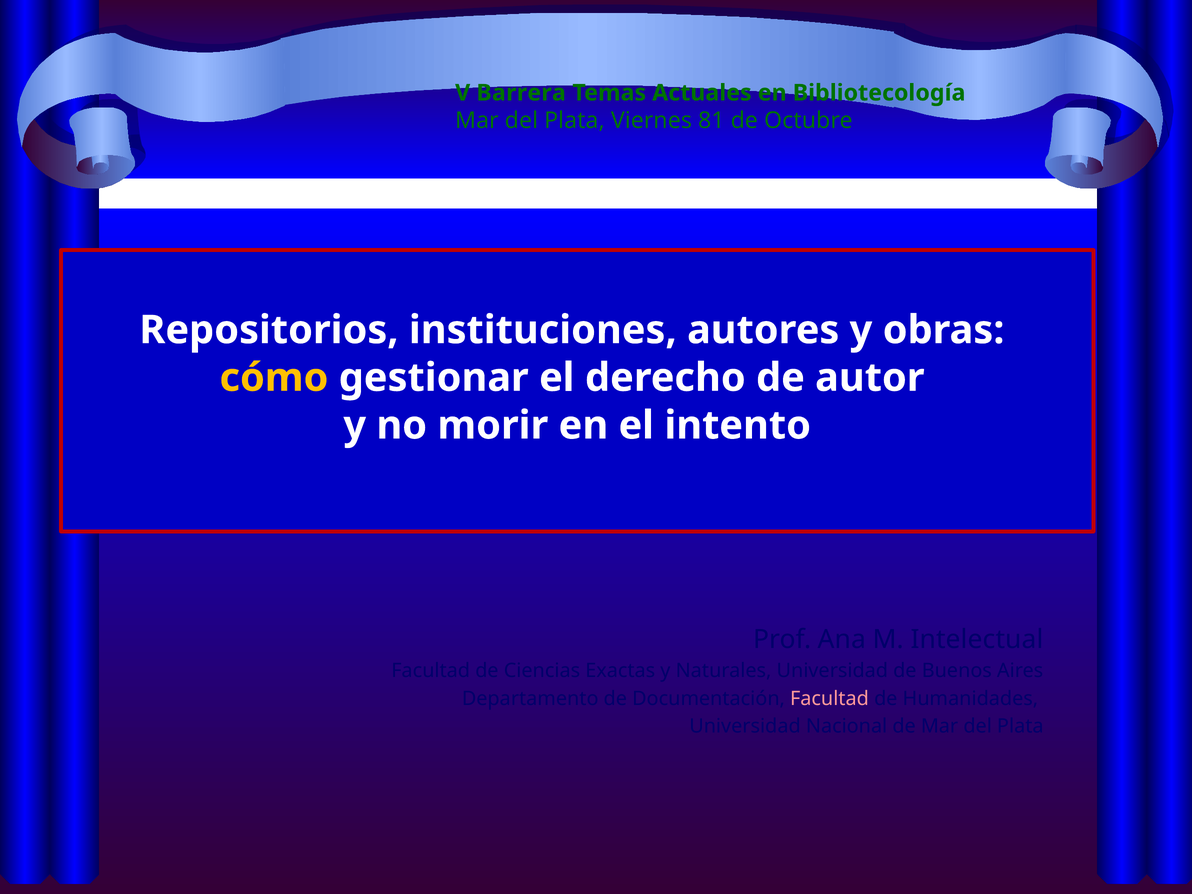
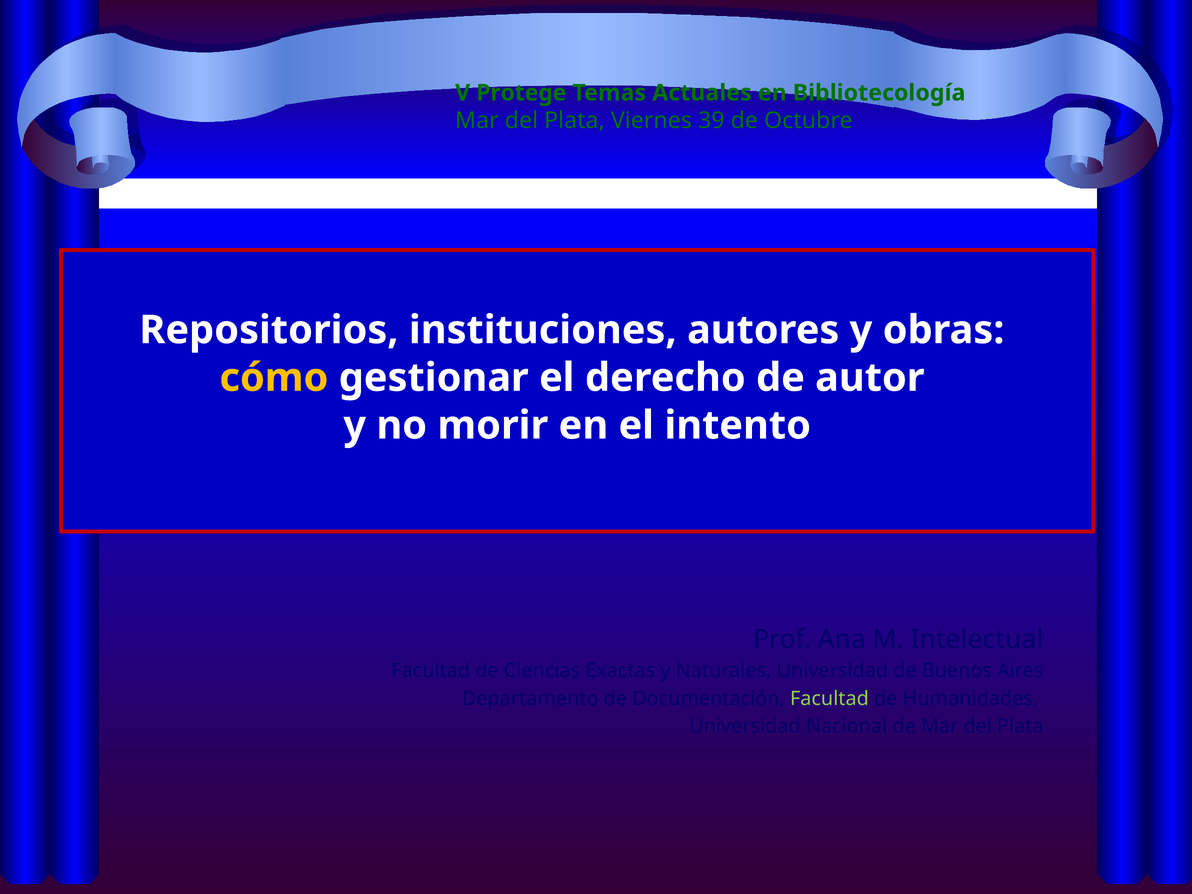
Barrera: Barrera -> Protege (521, 93)
81: 81 -> 39 (711, 121)
Facultad colour: pink -> light green (829, 699)
